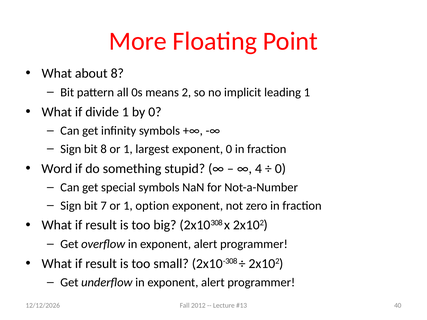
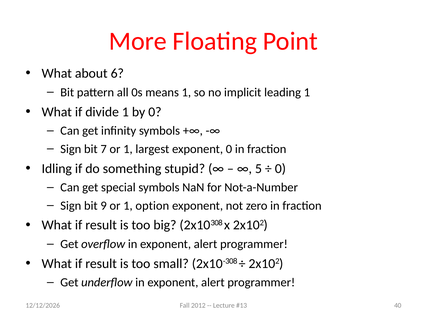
about 8: 8 -> 6 (117, 74)
means 2: 2 -> 1 (186, 92)
bit 8: 8 -> 7 (104, 149)
Word: Word -> Idling (57, 169)
4: 4 -> 5 (258, 169)
7: 7 -> 9 (104, 206)
